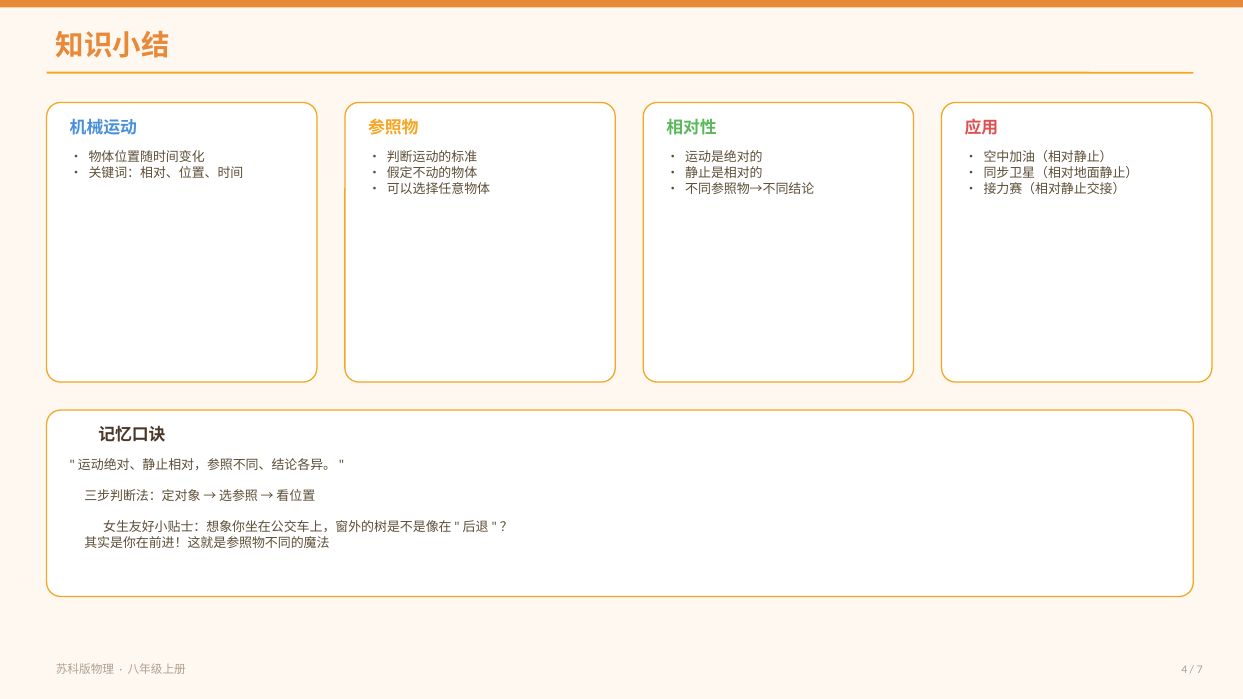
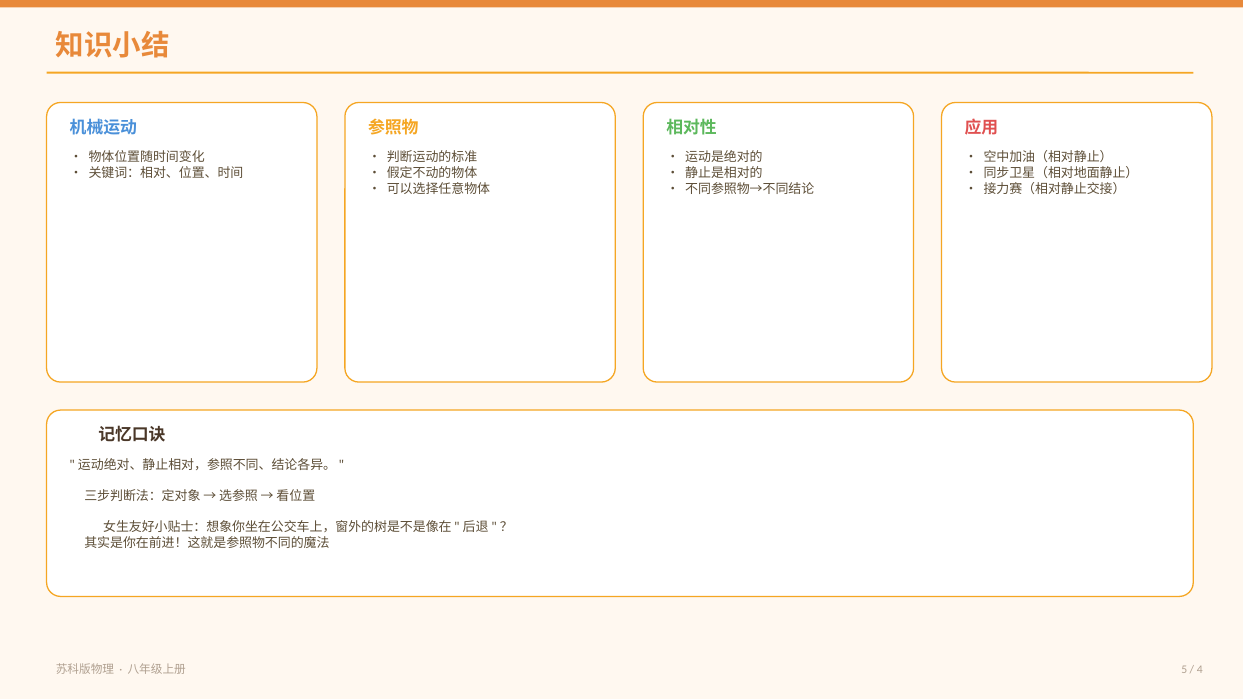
4: 4 -> 5 (1184, 670)
7: 7 -> 4 (1200, 670)
